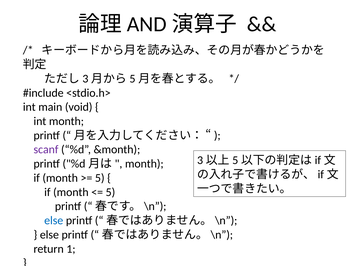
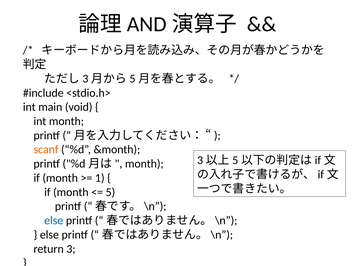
scanf colour: purple -> orange (46, 149)
5: 5 -> 1 (100, 178)
1: 1 -> 3 (71, 248)
